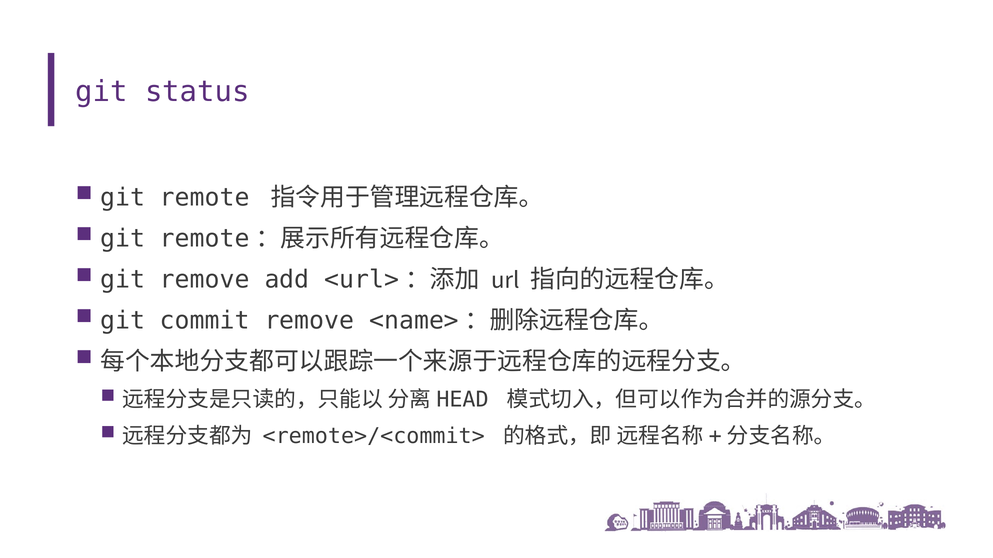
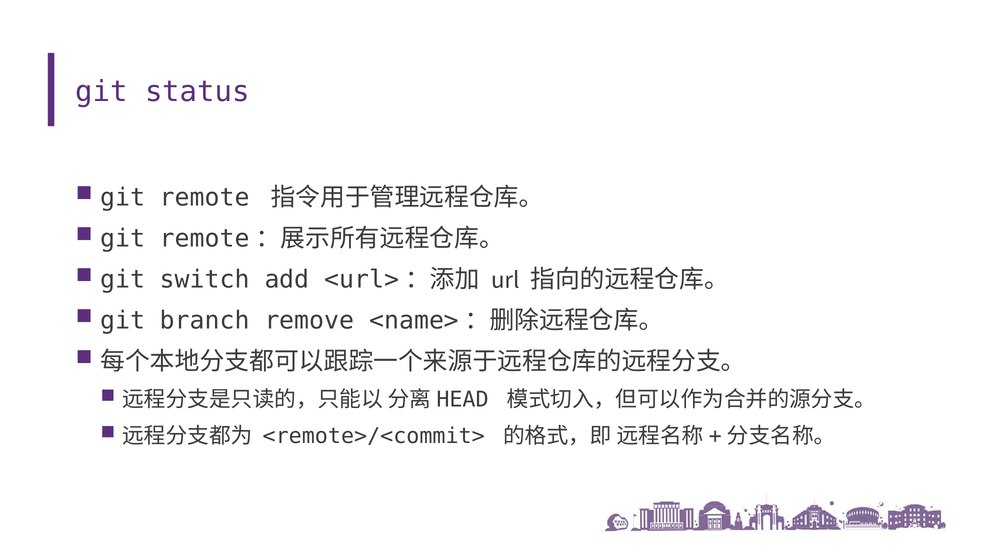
git remove: remove -> switch (205, 280)
commit: commit -> branch (205, 321)
